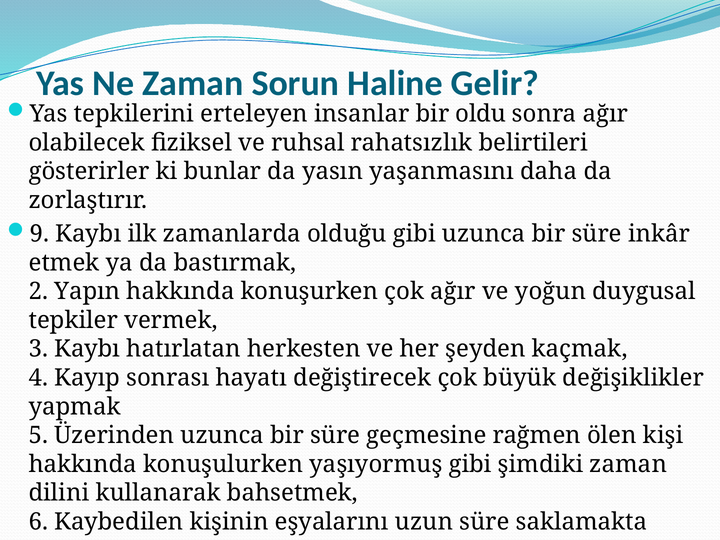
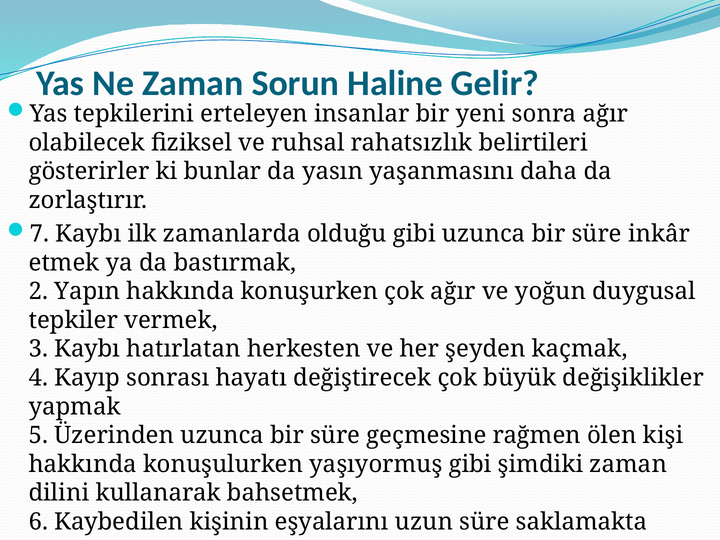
oldu: oldu -> yeni (481, 114)
9: 9 -> 7 (40, 234)
